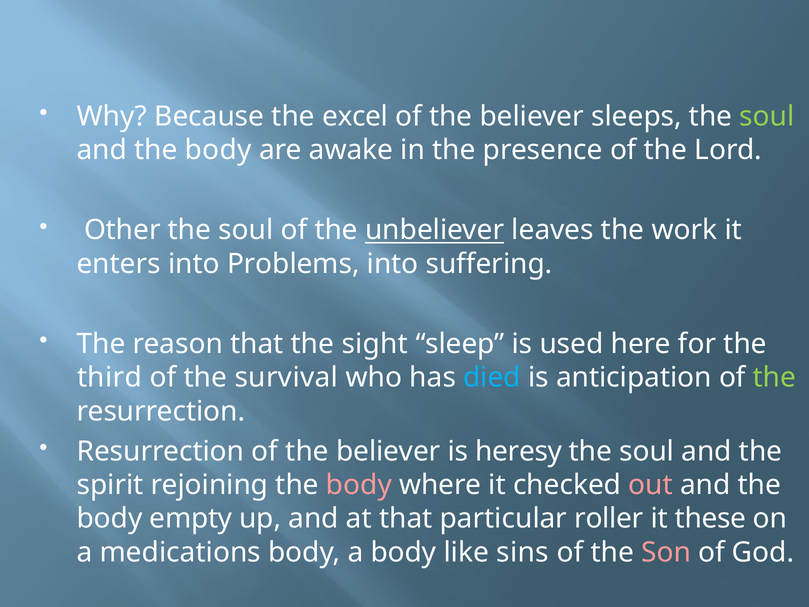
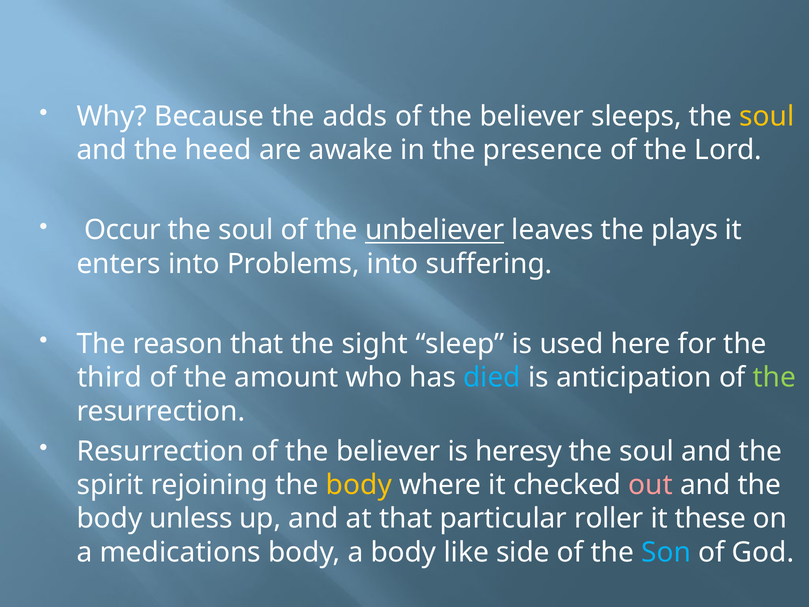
excel: excel -> adds (355, 116)
soul colour: light green -> yellow (767, 116)
body: body -> heed (218, 150)
Other: Other -> Occur (122, 230)
work: work -> plays (685, 230)
survival: survival -> amount (286, 377)
body colour: pink -> yellow (359, 485)
empty: empty -> unless (191, 518)
sins: sins -> side (523, 552)
Son colour: pink -> light blue (666, 552)
